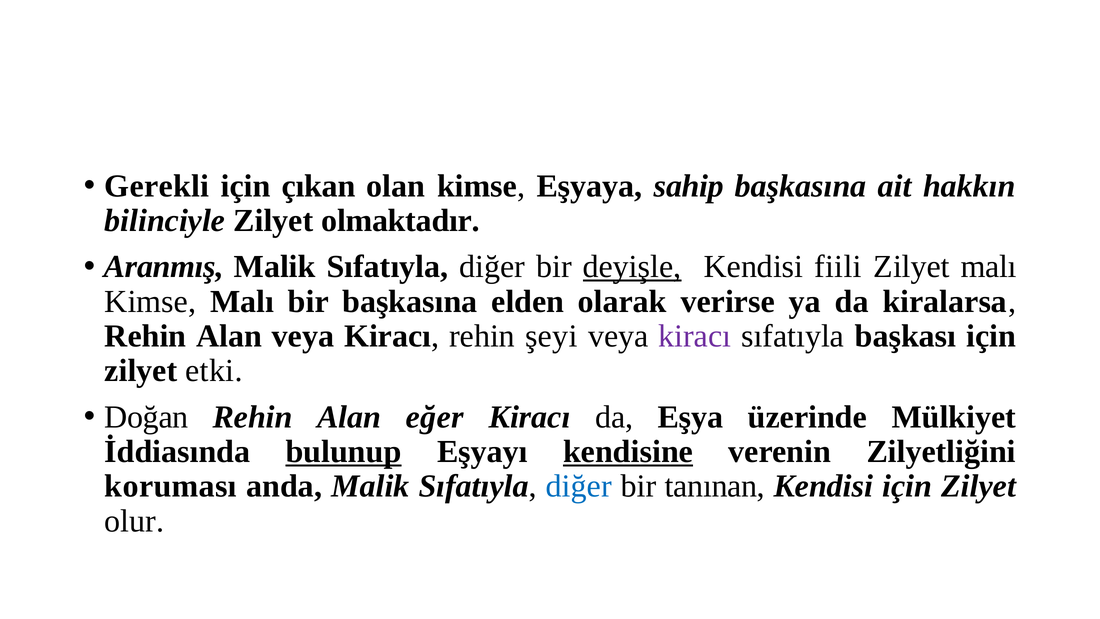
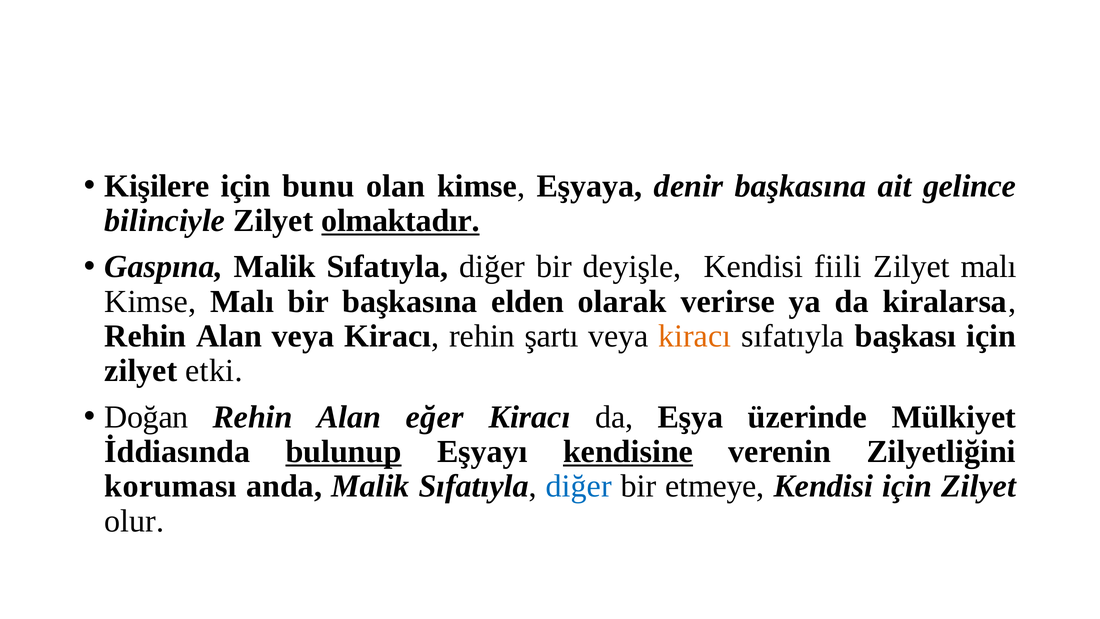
Gerekli: Gerekli -> Kişilere (157, 186)
çıkan: çıkan -> bunu (318, 186)
sahip: sahip -> denir (689, 186)
hakkın: hakkın -> gelince (970, 186)
olmaktadır underline: none -> present (400, 221)
Aranmış: Aranmış -> Gaspına (164, 267)
deyişle underline: present -> none (632, 267)
şeyi: şeyi -> şartı (552, 336)
kiracı colour: purple -> orange (695, 336)
tanınan: tanınan -> etmeye (715, 486)
